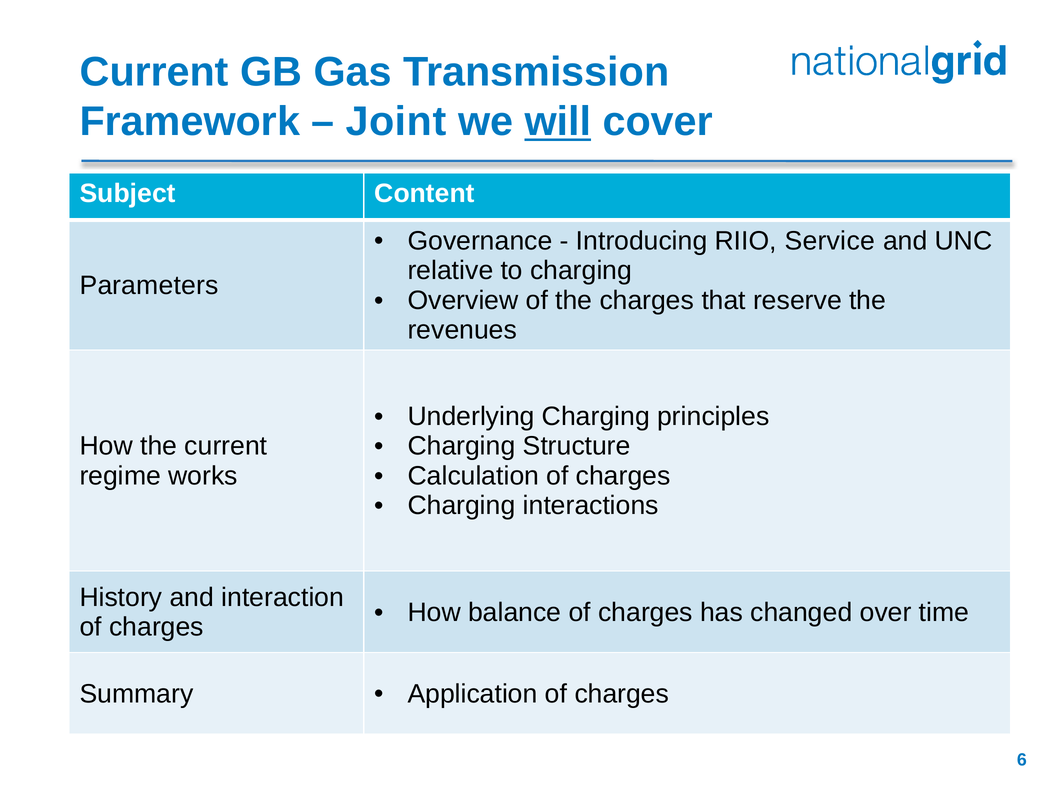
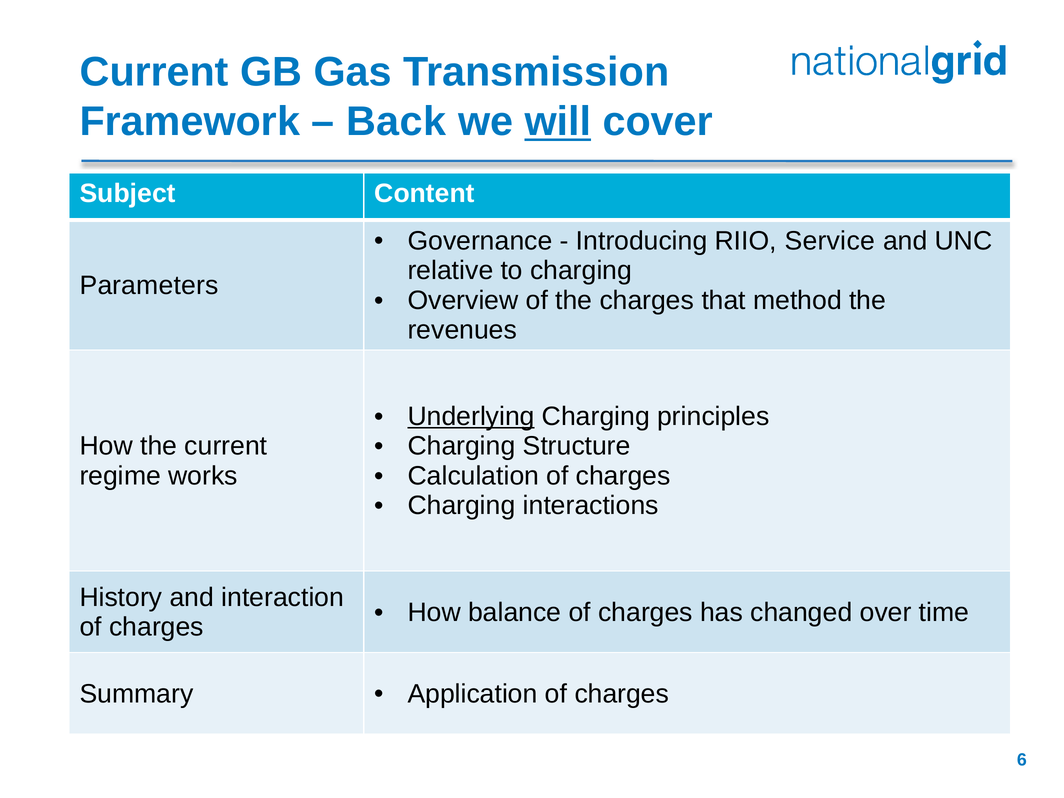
Joint: Joint -> Back (396, 122)
reserve: reserve -> method (797, 300)
Underlying underline: none -> present (471, 416)
